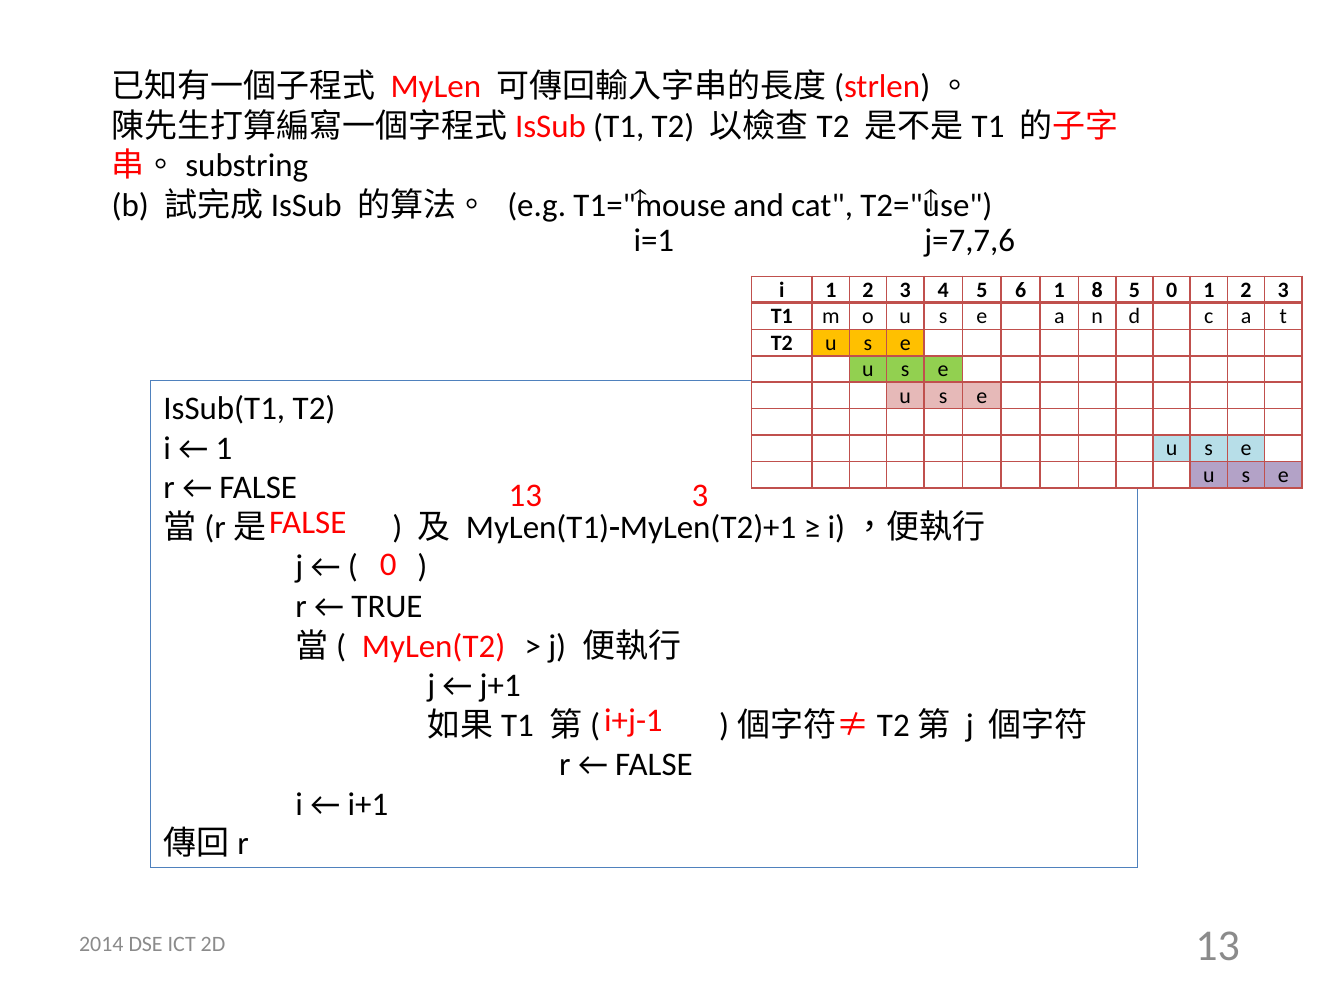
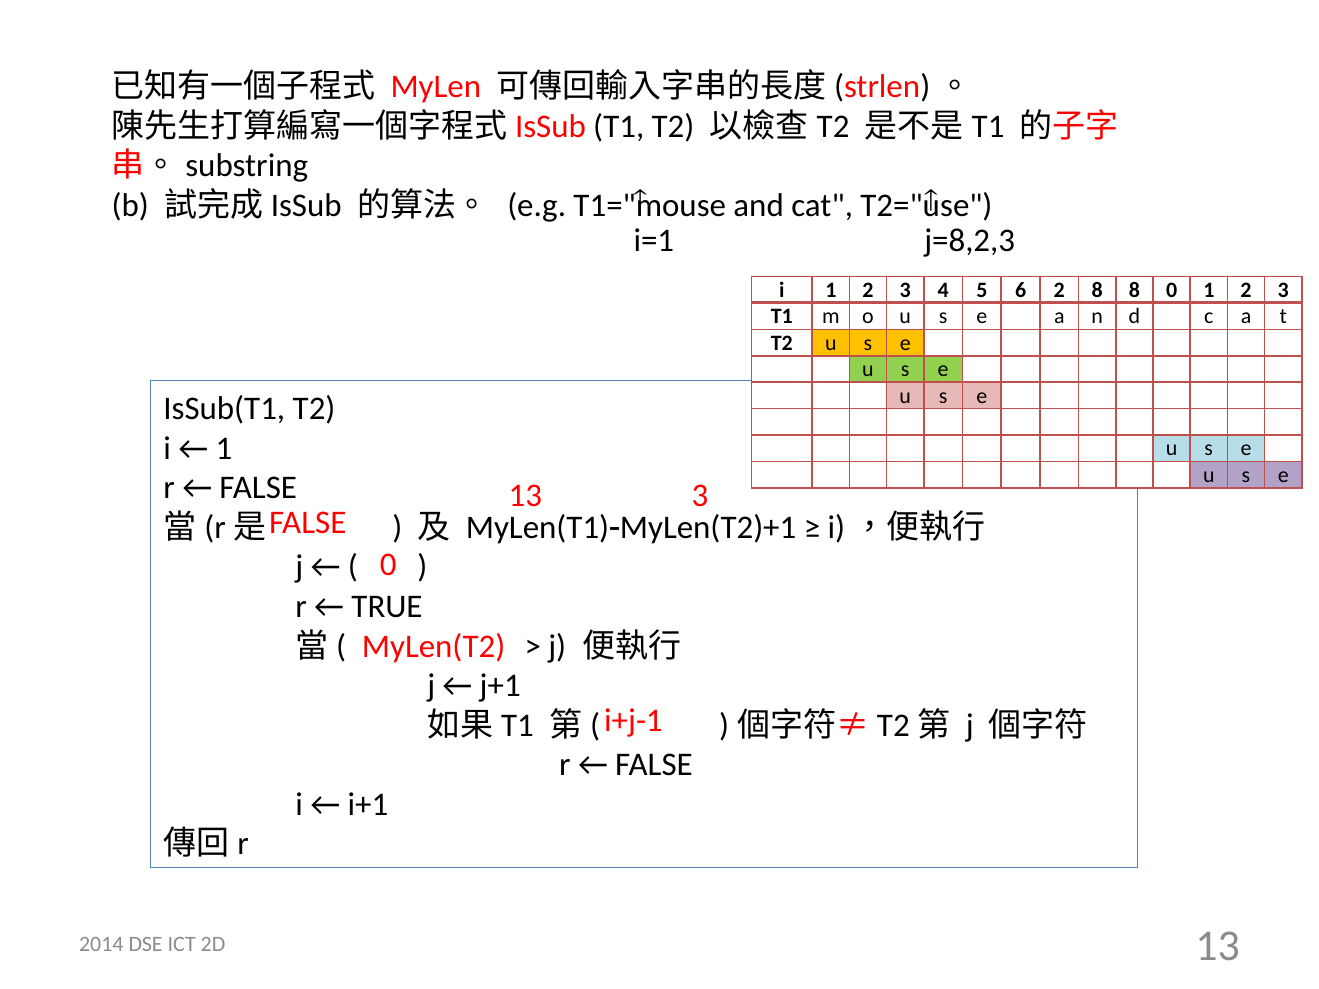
j=7,7,6: j=7,7,6 -> j=8,2,3 (970, 241)
6 1: 1 -> 2 (1059, 290)
8 5: 5 -> 8 (1134, 290)
